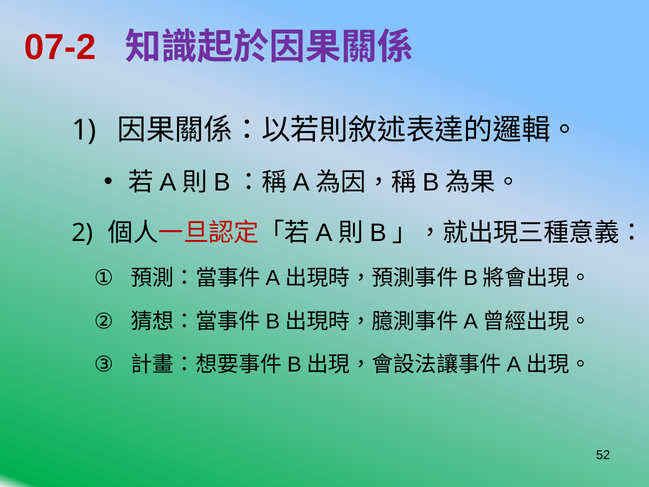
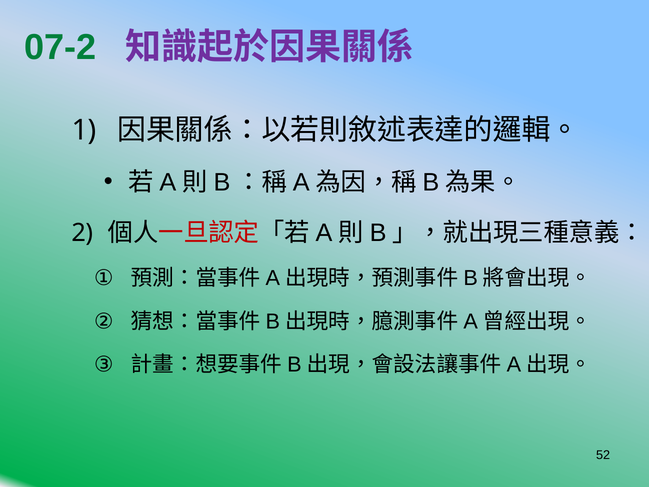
07-2 colour: red -> green (60, 48)
